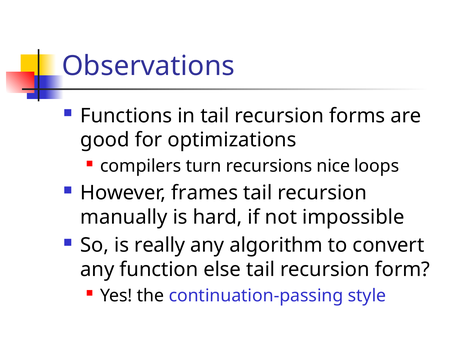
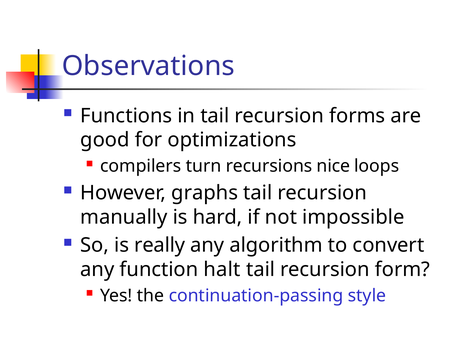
frames: frames -> graphs (205, 193)
else: else -> halt (222, 270)
